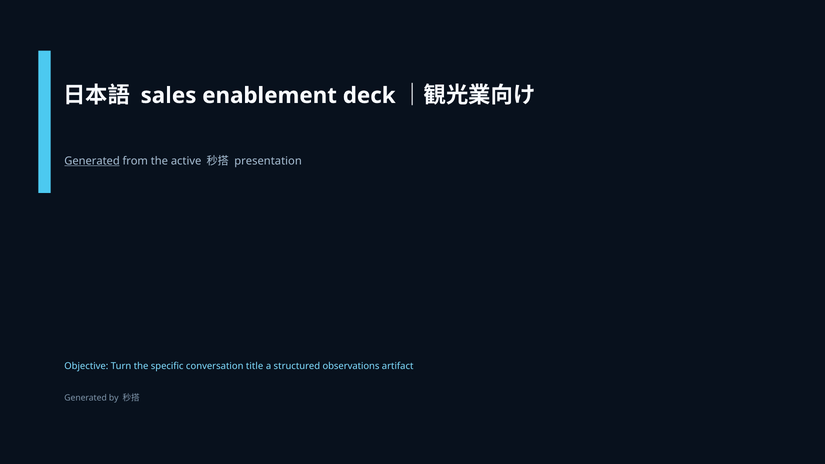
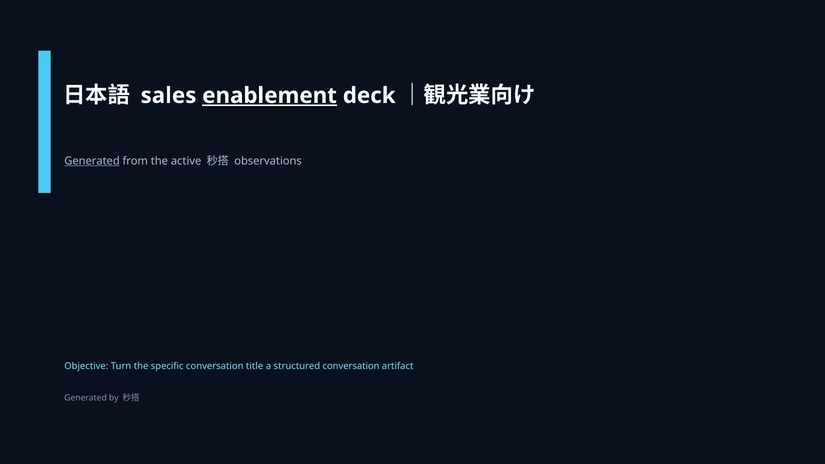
enablement underline: none -> present (270, 96)
presentation: presentation -> observations (268, 161)
structured observations: observations -> conversation (351, 366)
